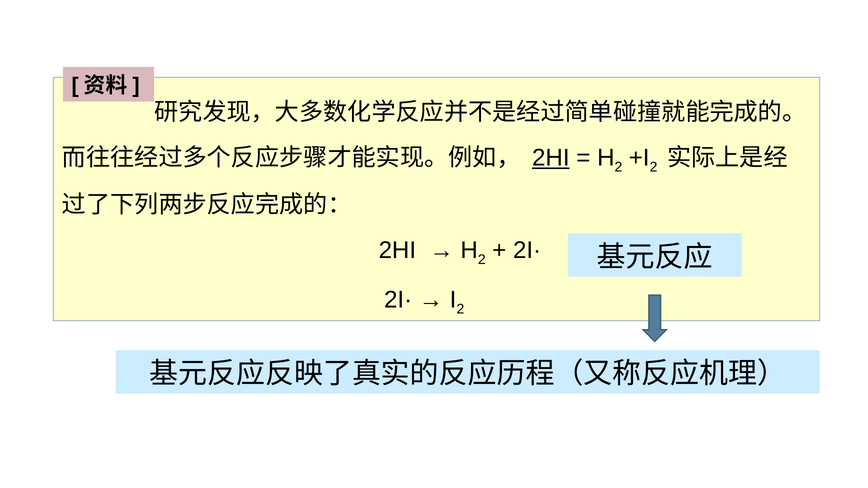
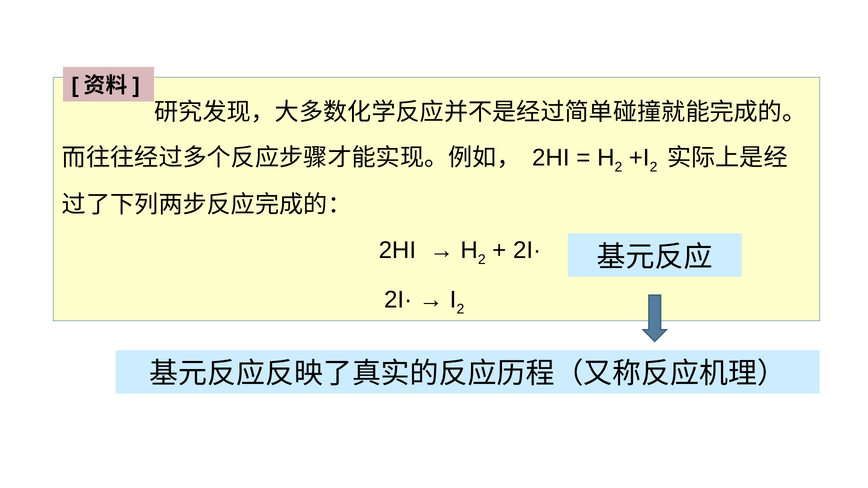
2HI underline: present -> none (551, 158)
